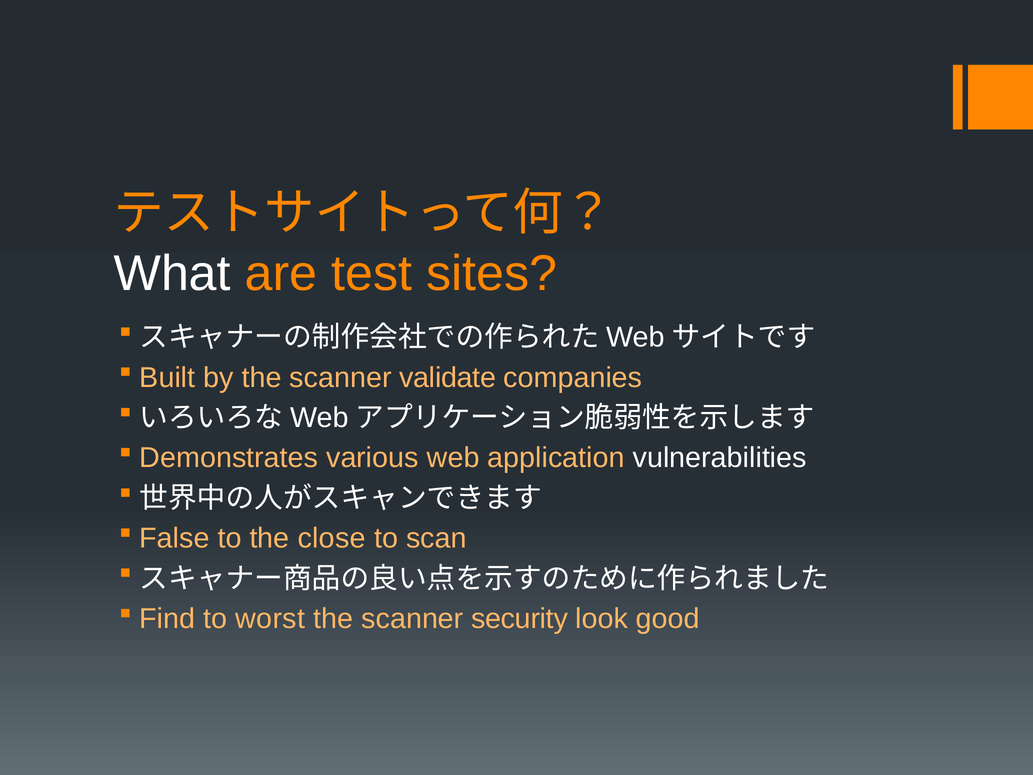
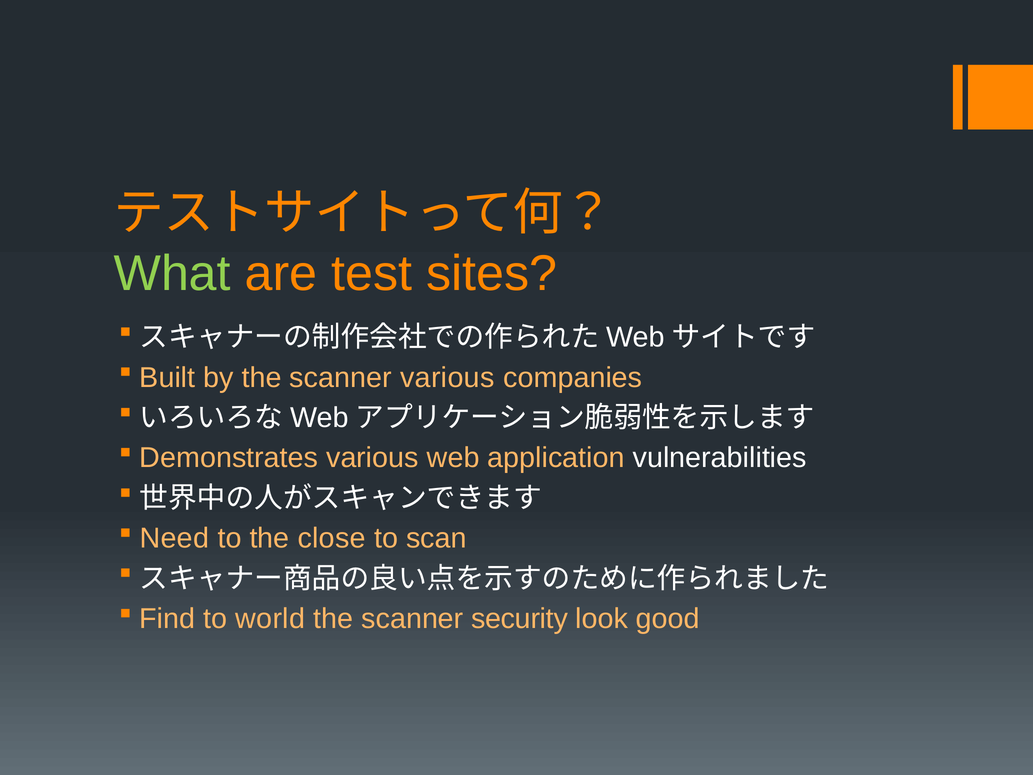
What colour: white -> light green (172, 274)
scanner validate: validate -> various (447, 377)
False: False -> Need (174, 538)
worst: worst -> world (270, 619)
